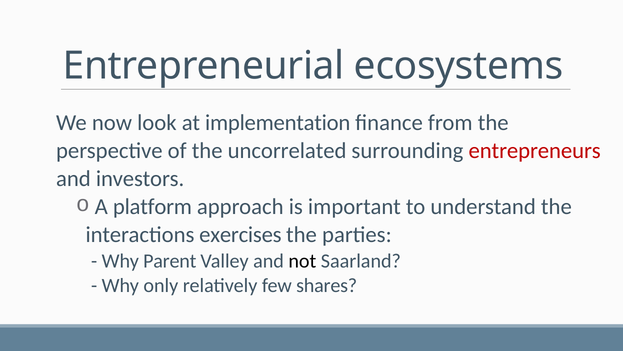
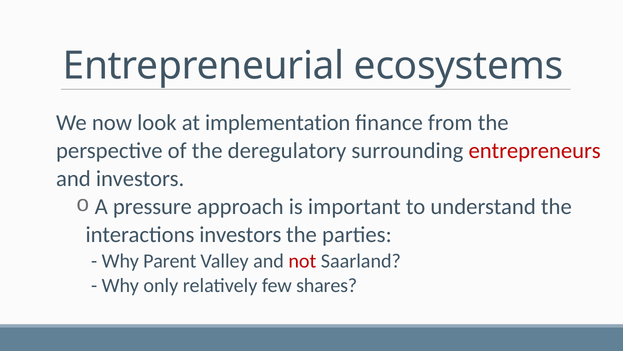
uncorrelated: uncorrelated -> deregulatory (287, 150)
platform: platform -> pressure (152, 206)
interactions exercises: exercises -> investors (240, 234)
not colour: black -> red (302, 260)
